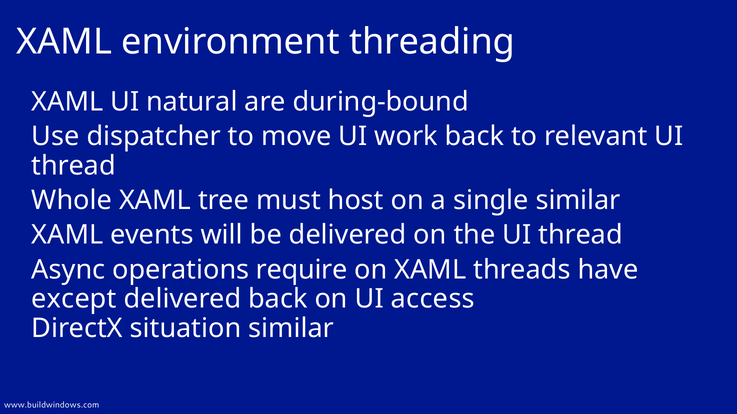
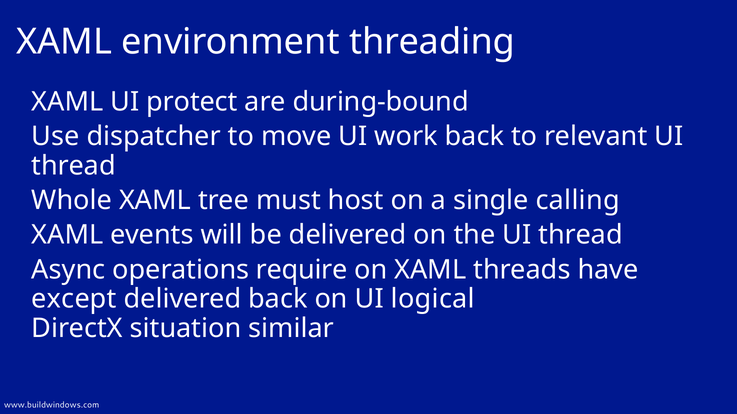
natural: natural -> protect (192, 102)
single similar: similar -> calling (578, 201)
access: access -> logical (433, 299)
